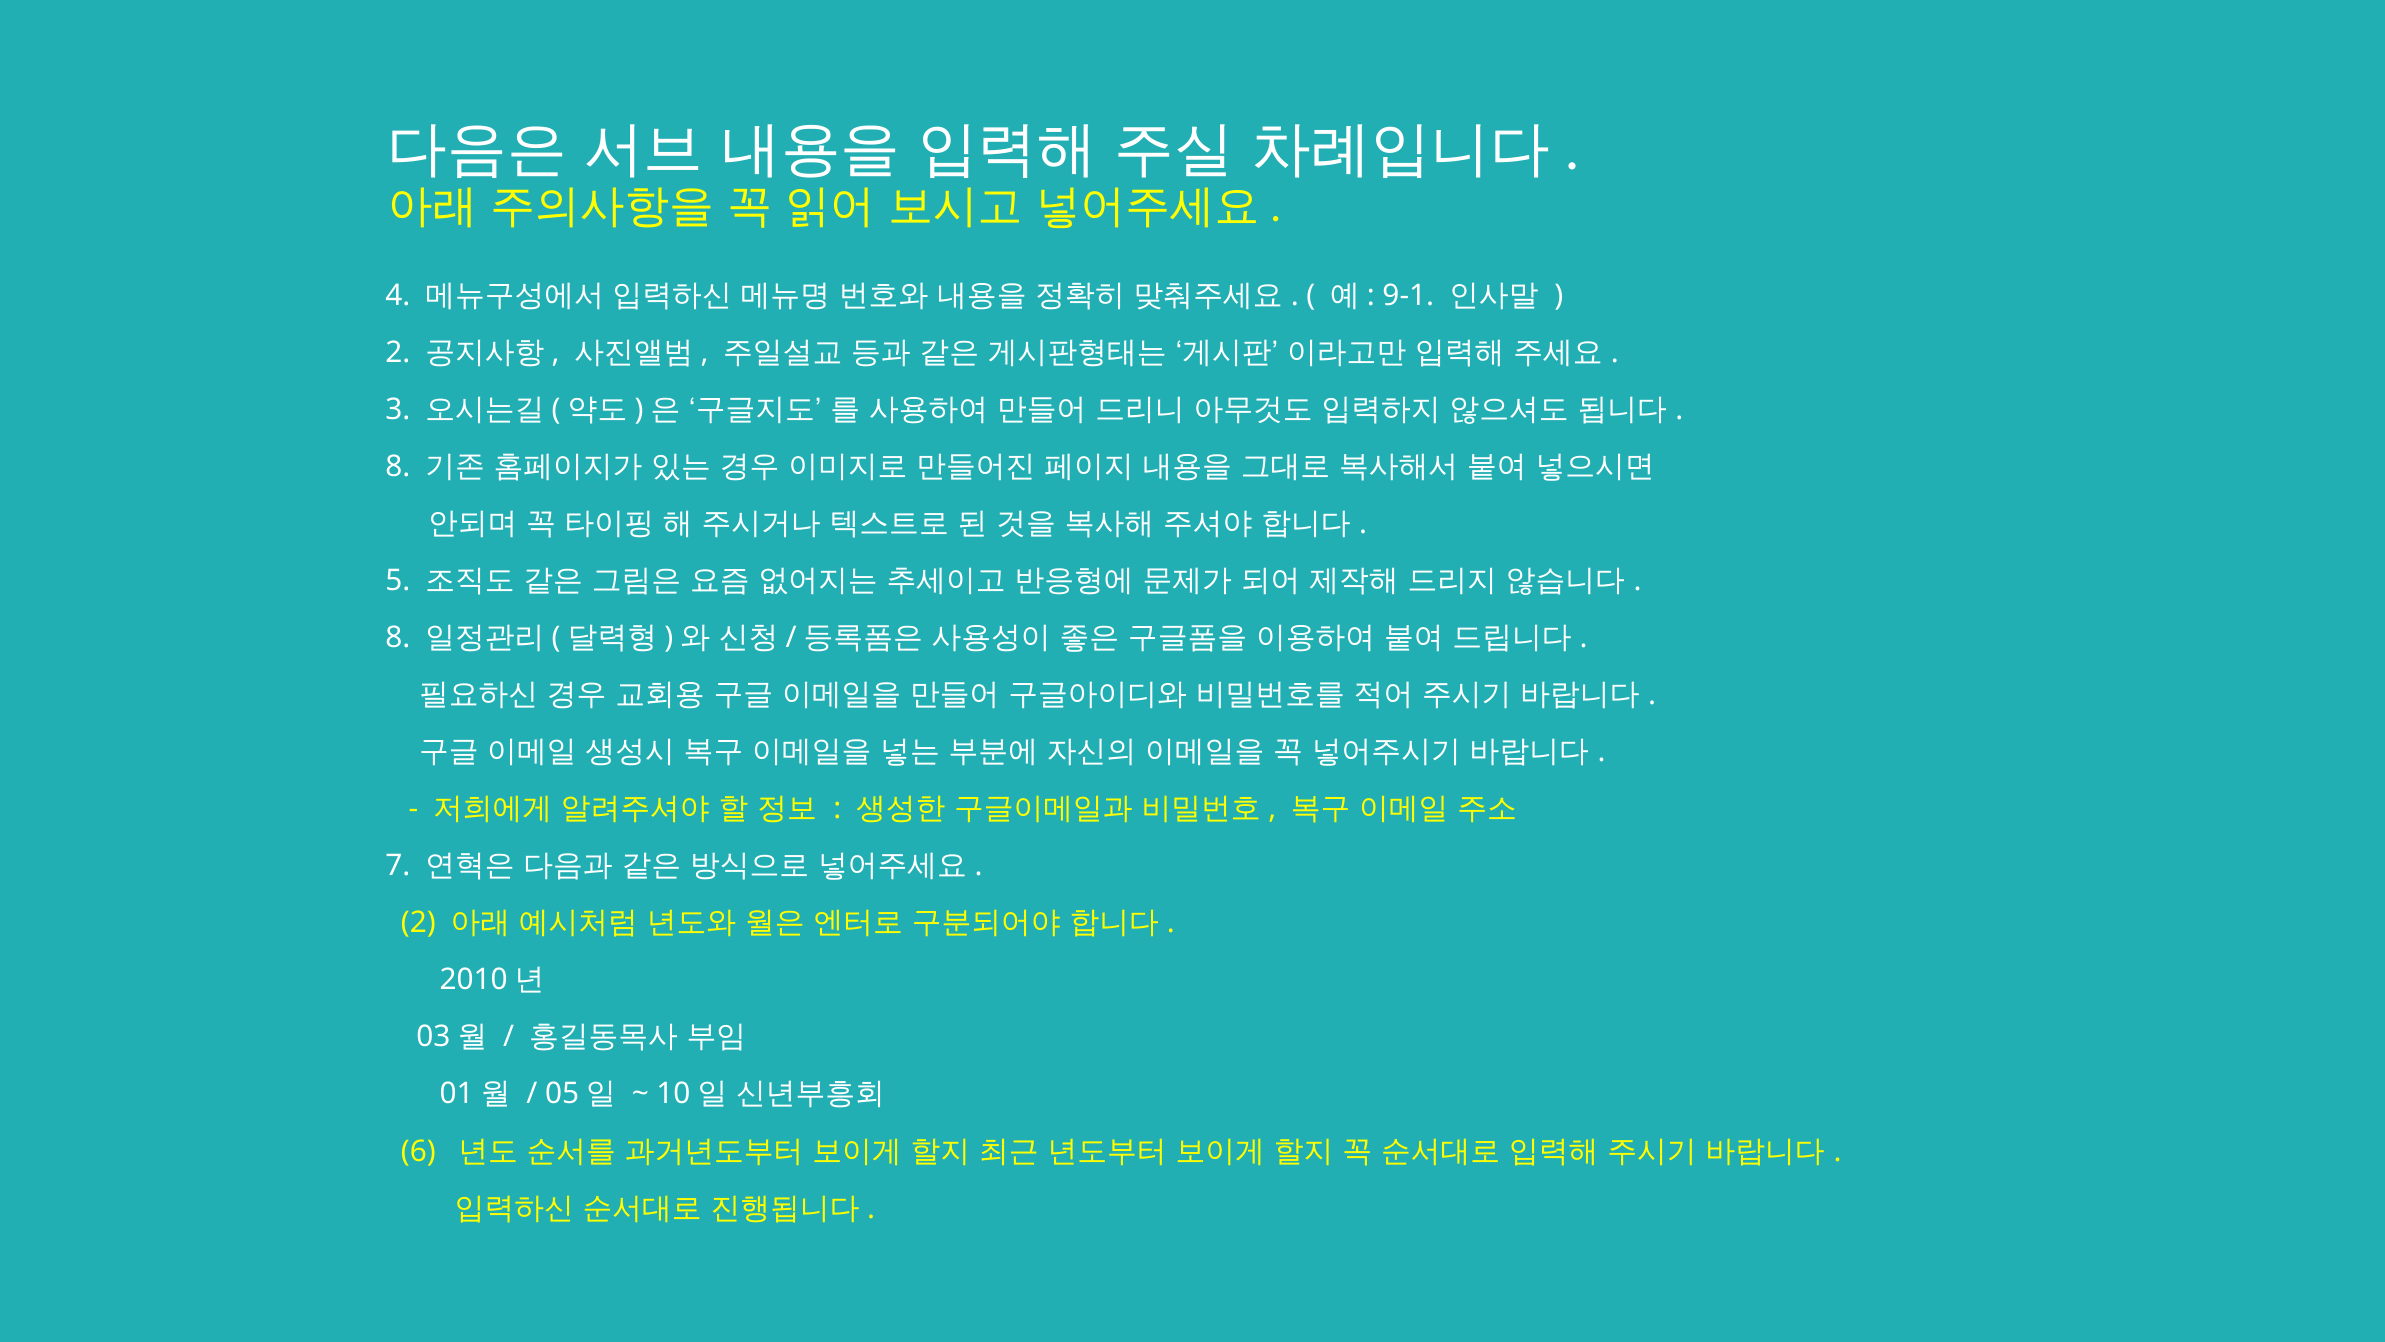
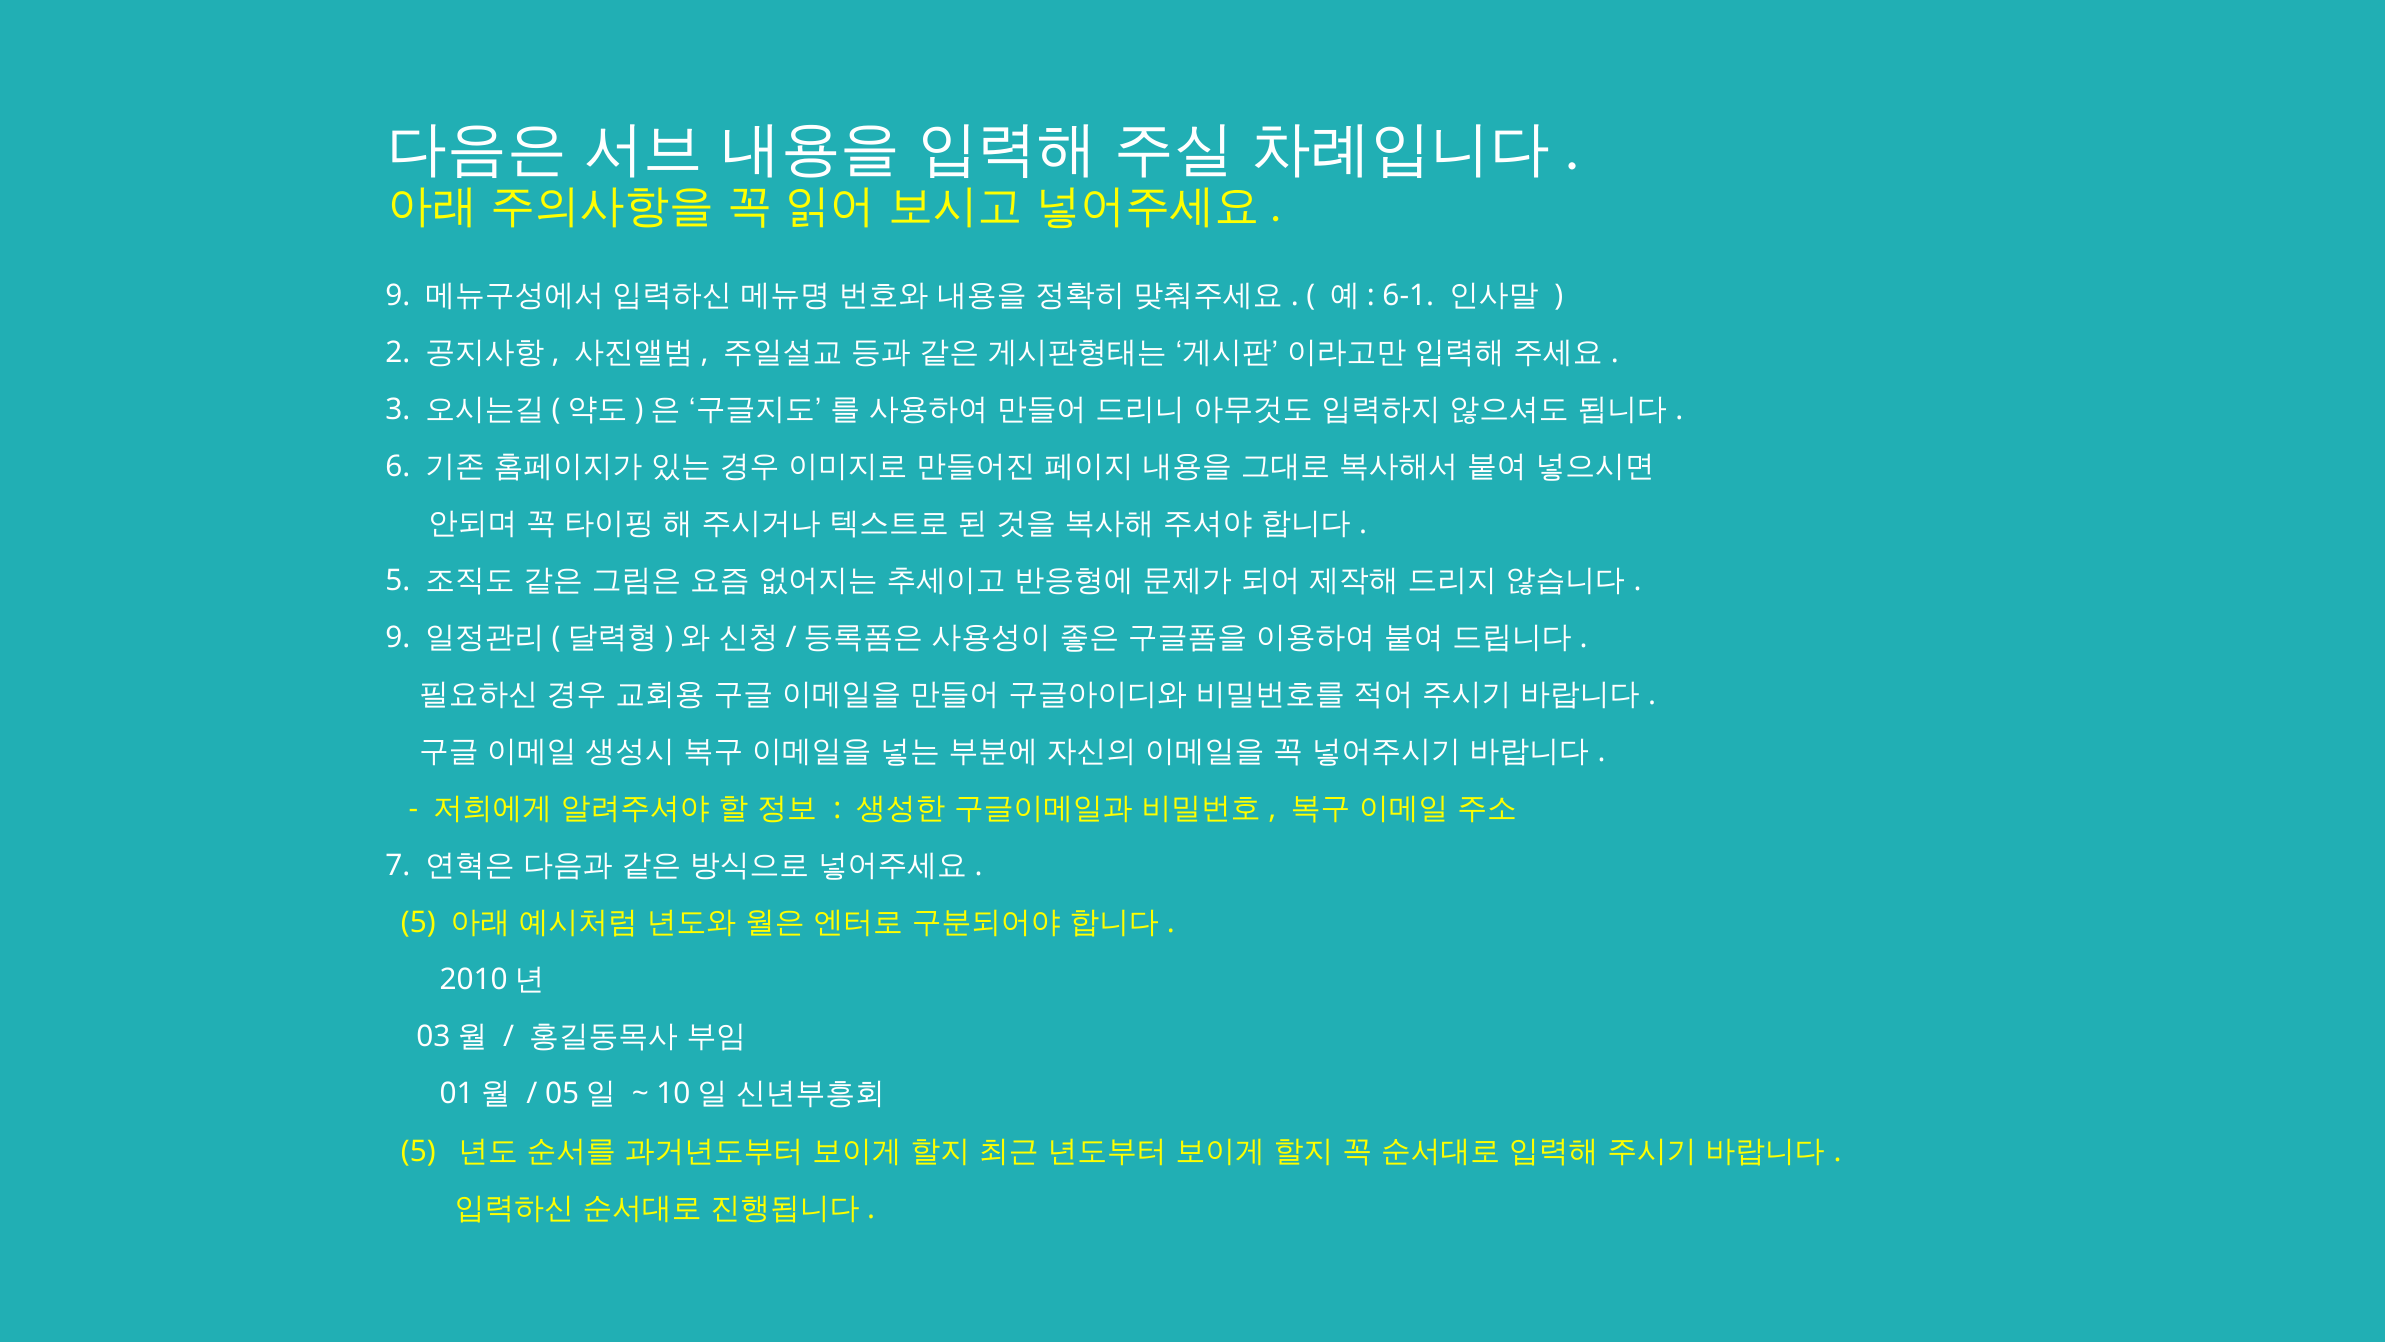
1 4: 4 -> 9 (398, 295)
9-1: 9-1 -> 6-1 (1408, 295)
4 8: 8 -> 6 (398, 466)
7 8: 8 -> 9 (398, 637)
2: 2 -> 5 (418, 923)
6: 6 -> 5 (418, 1151)
